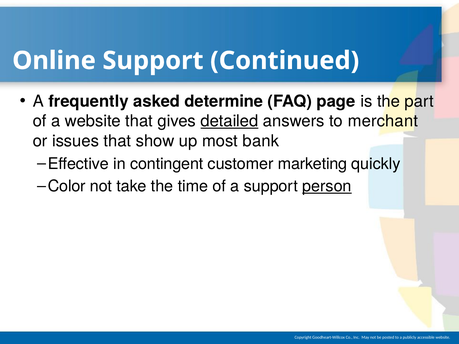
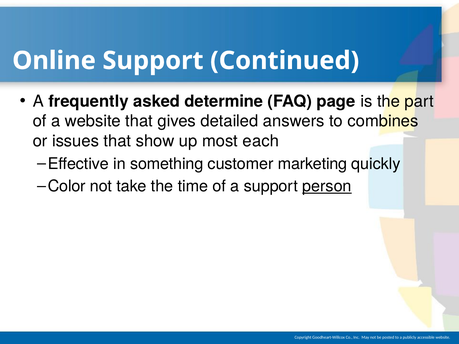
detailed underline: present -> none (229, 121)
merchant: merchant -> combines (383, 121)
bank: bank -> each (261, 141)
contingent: contingent -> something (167, 164)
